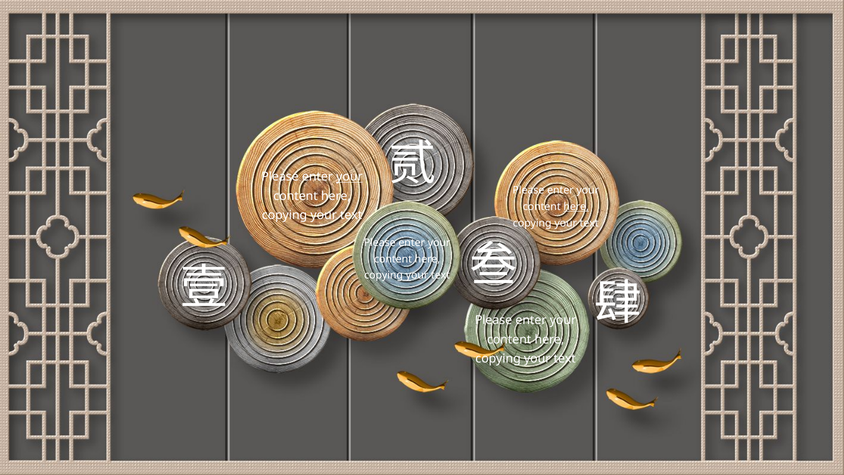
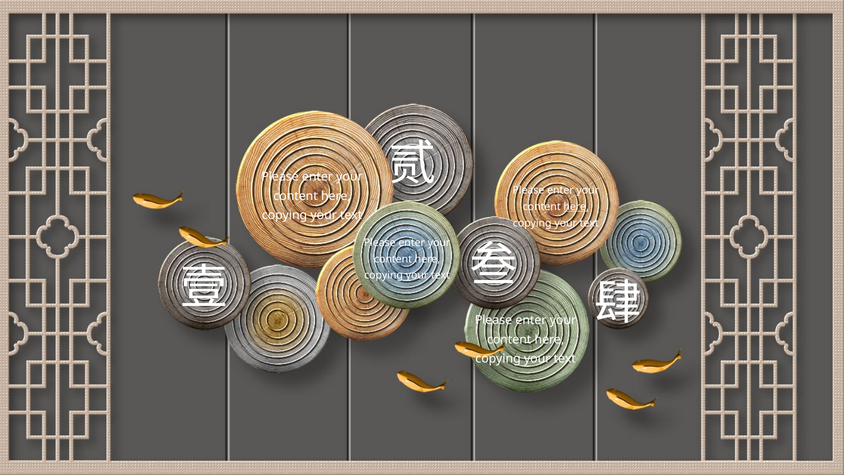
your underline: present -> none (349, 177)
